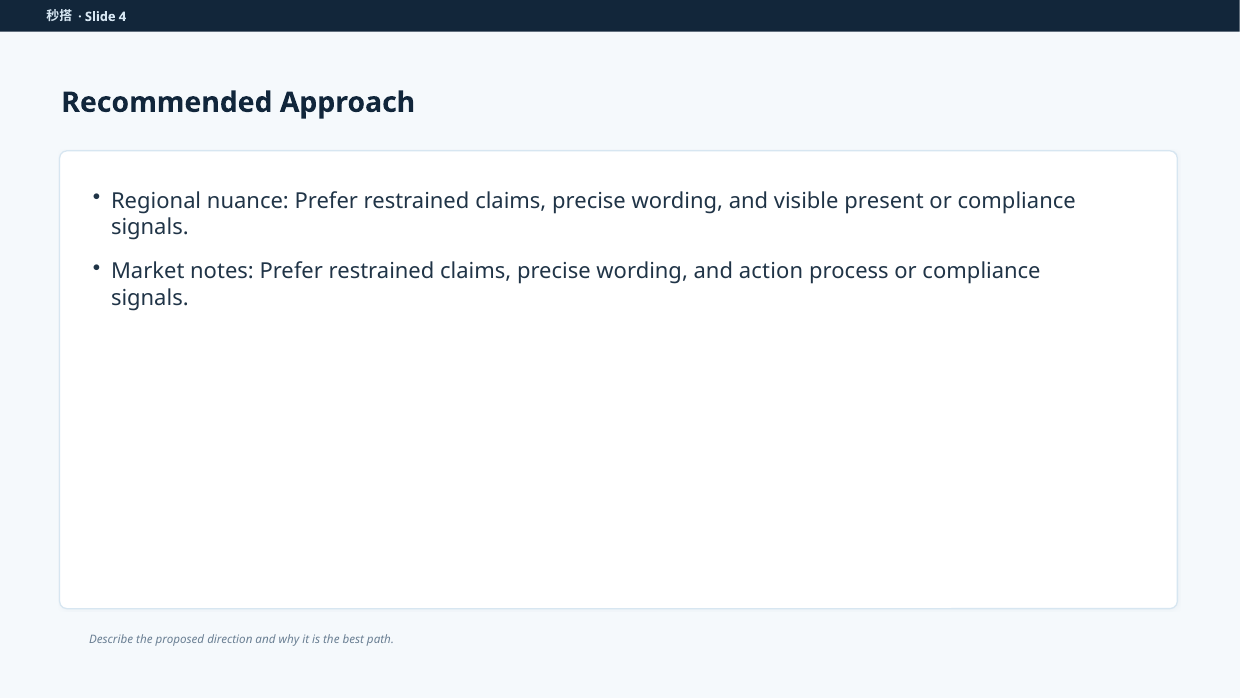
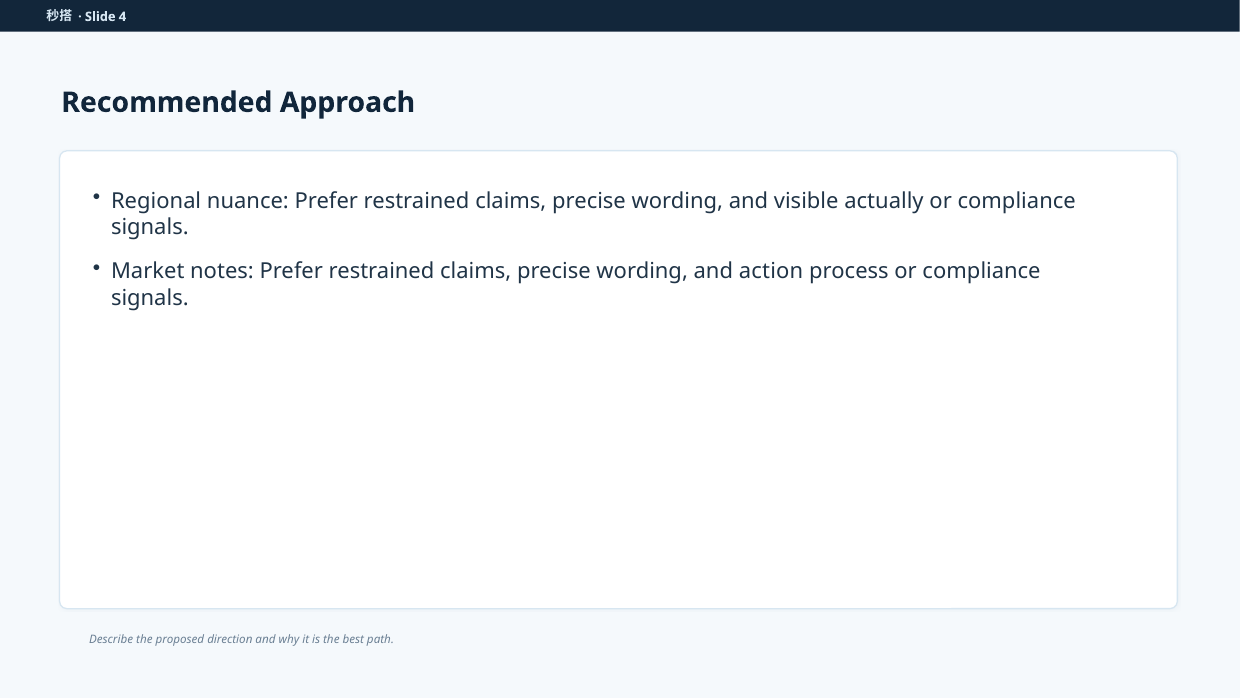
present: present -> actually (884, 201)
